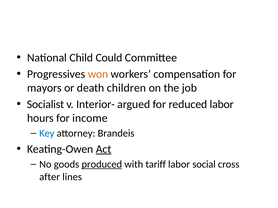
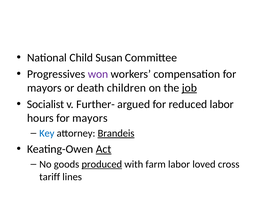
Could: Could -> Susan (109, 58)
won colour: orange -> purple (98, 74)
job underline: none -> present (189, 88)
Interior-: Interior- -> Further- (96, 104)
hours for income: income -> mayors (90, 118)
Brandeis underline: none -> present (116, 134)
tariff: tariff -> farm (156, 165)
social: social -> loved (204, 165)
after: after -> tariff (50, 177)
